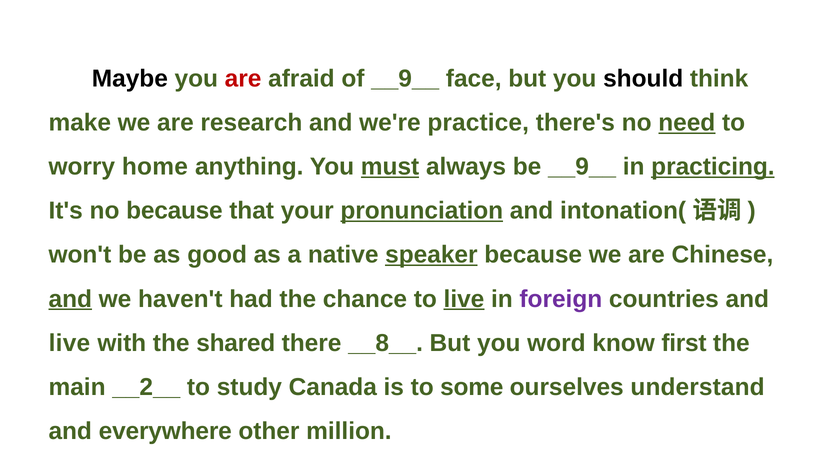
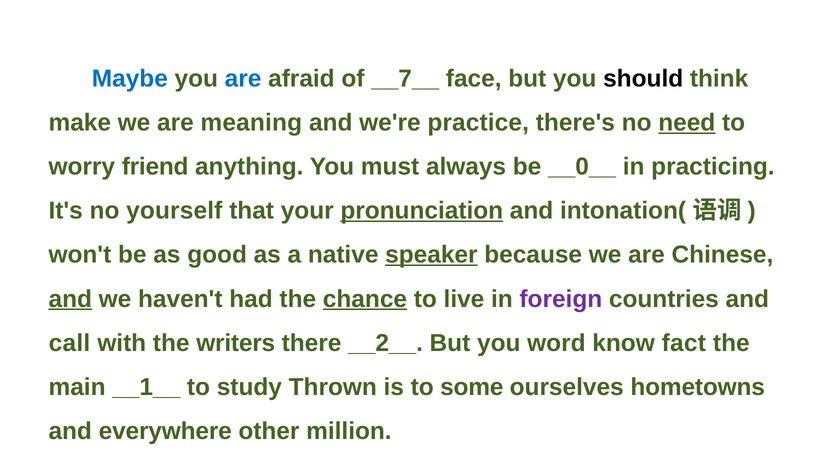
Maybe colour: black -> blue (130, 79)
are colour: red -> blue (243, 79)
of __9__: __9__ -> __7__ (405, 79)
research: research -> meaning (251, 123)
home: home -> friend (155, 167)
must underline: present -> none (390, 167)
be __9__: __9__ -> __0__ (582, 167)
practicing underline: present -> none (713, 167)
no because: because -> yourself (174, 211)
chance underline: none -> present (365, 299)
live underline: present -> none (464, 299)
live: live -> call (69, 343)
shared: shared -> writers (236, 343)
__8__: __8__ -> __2__ (386, 343)
first: first -> fact (684, 343)
__2__: __2__ -> __1__ (146, 387)
Canada: Canada -> Thrown (333, 387)
understand: understand -> hometowns (698, 387)
